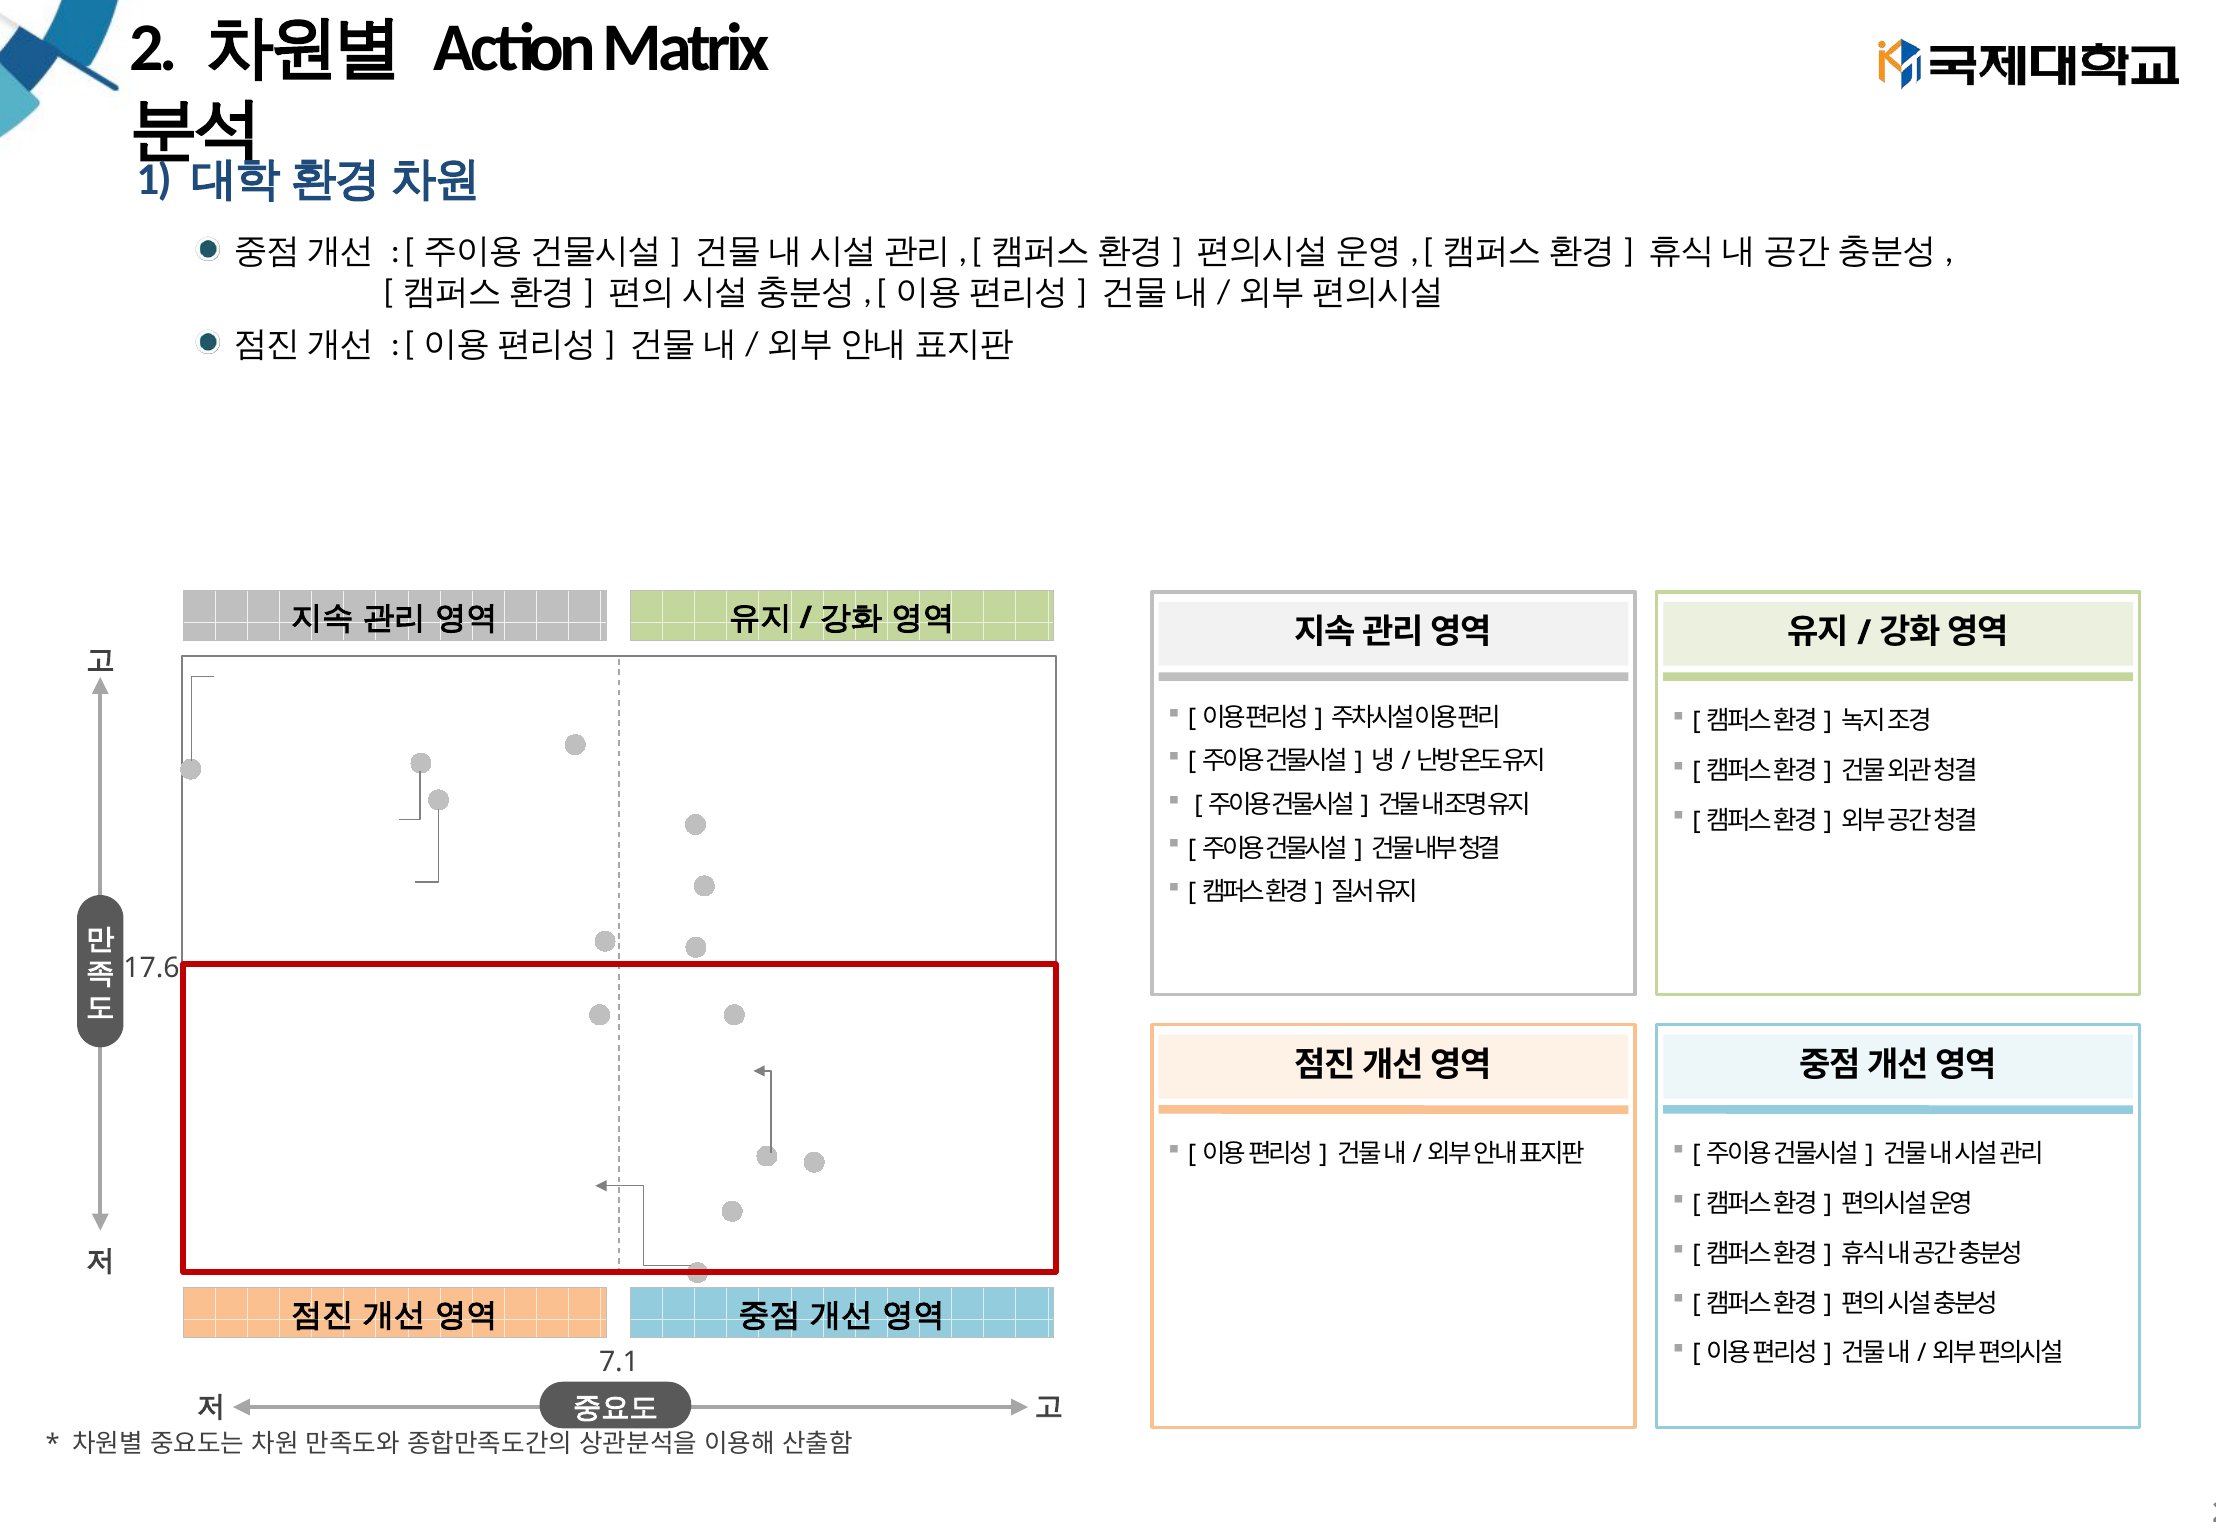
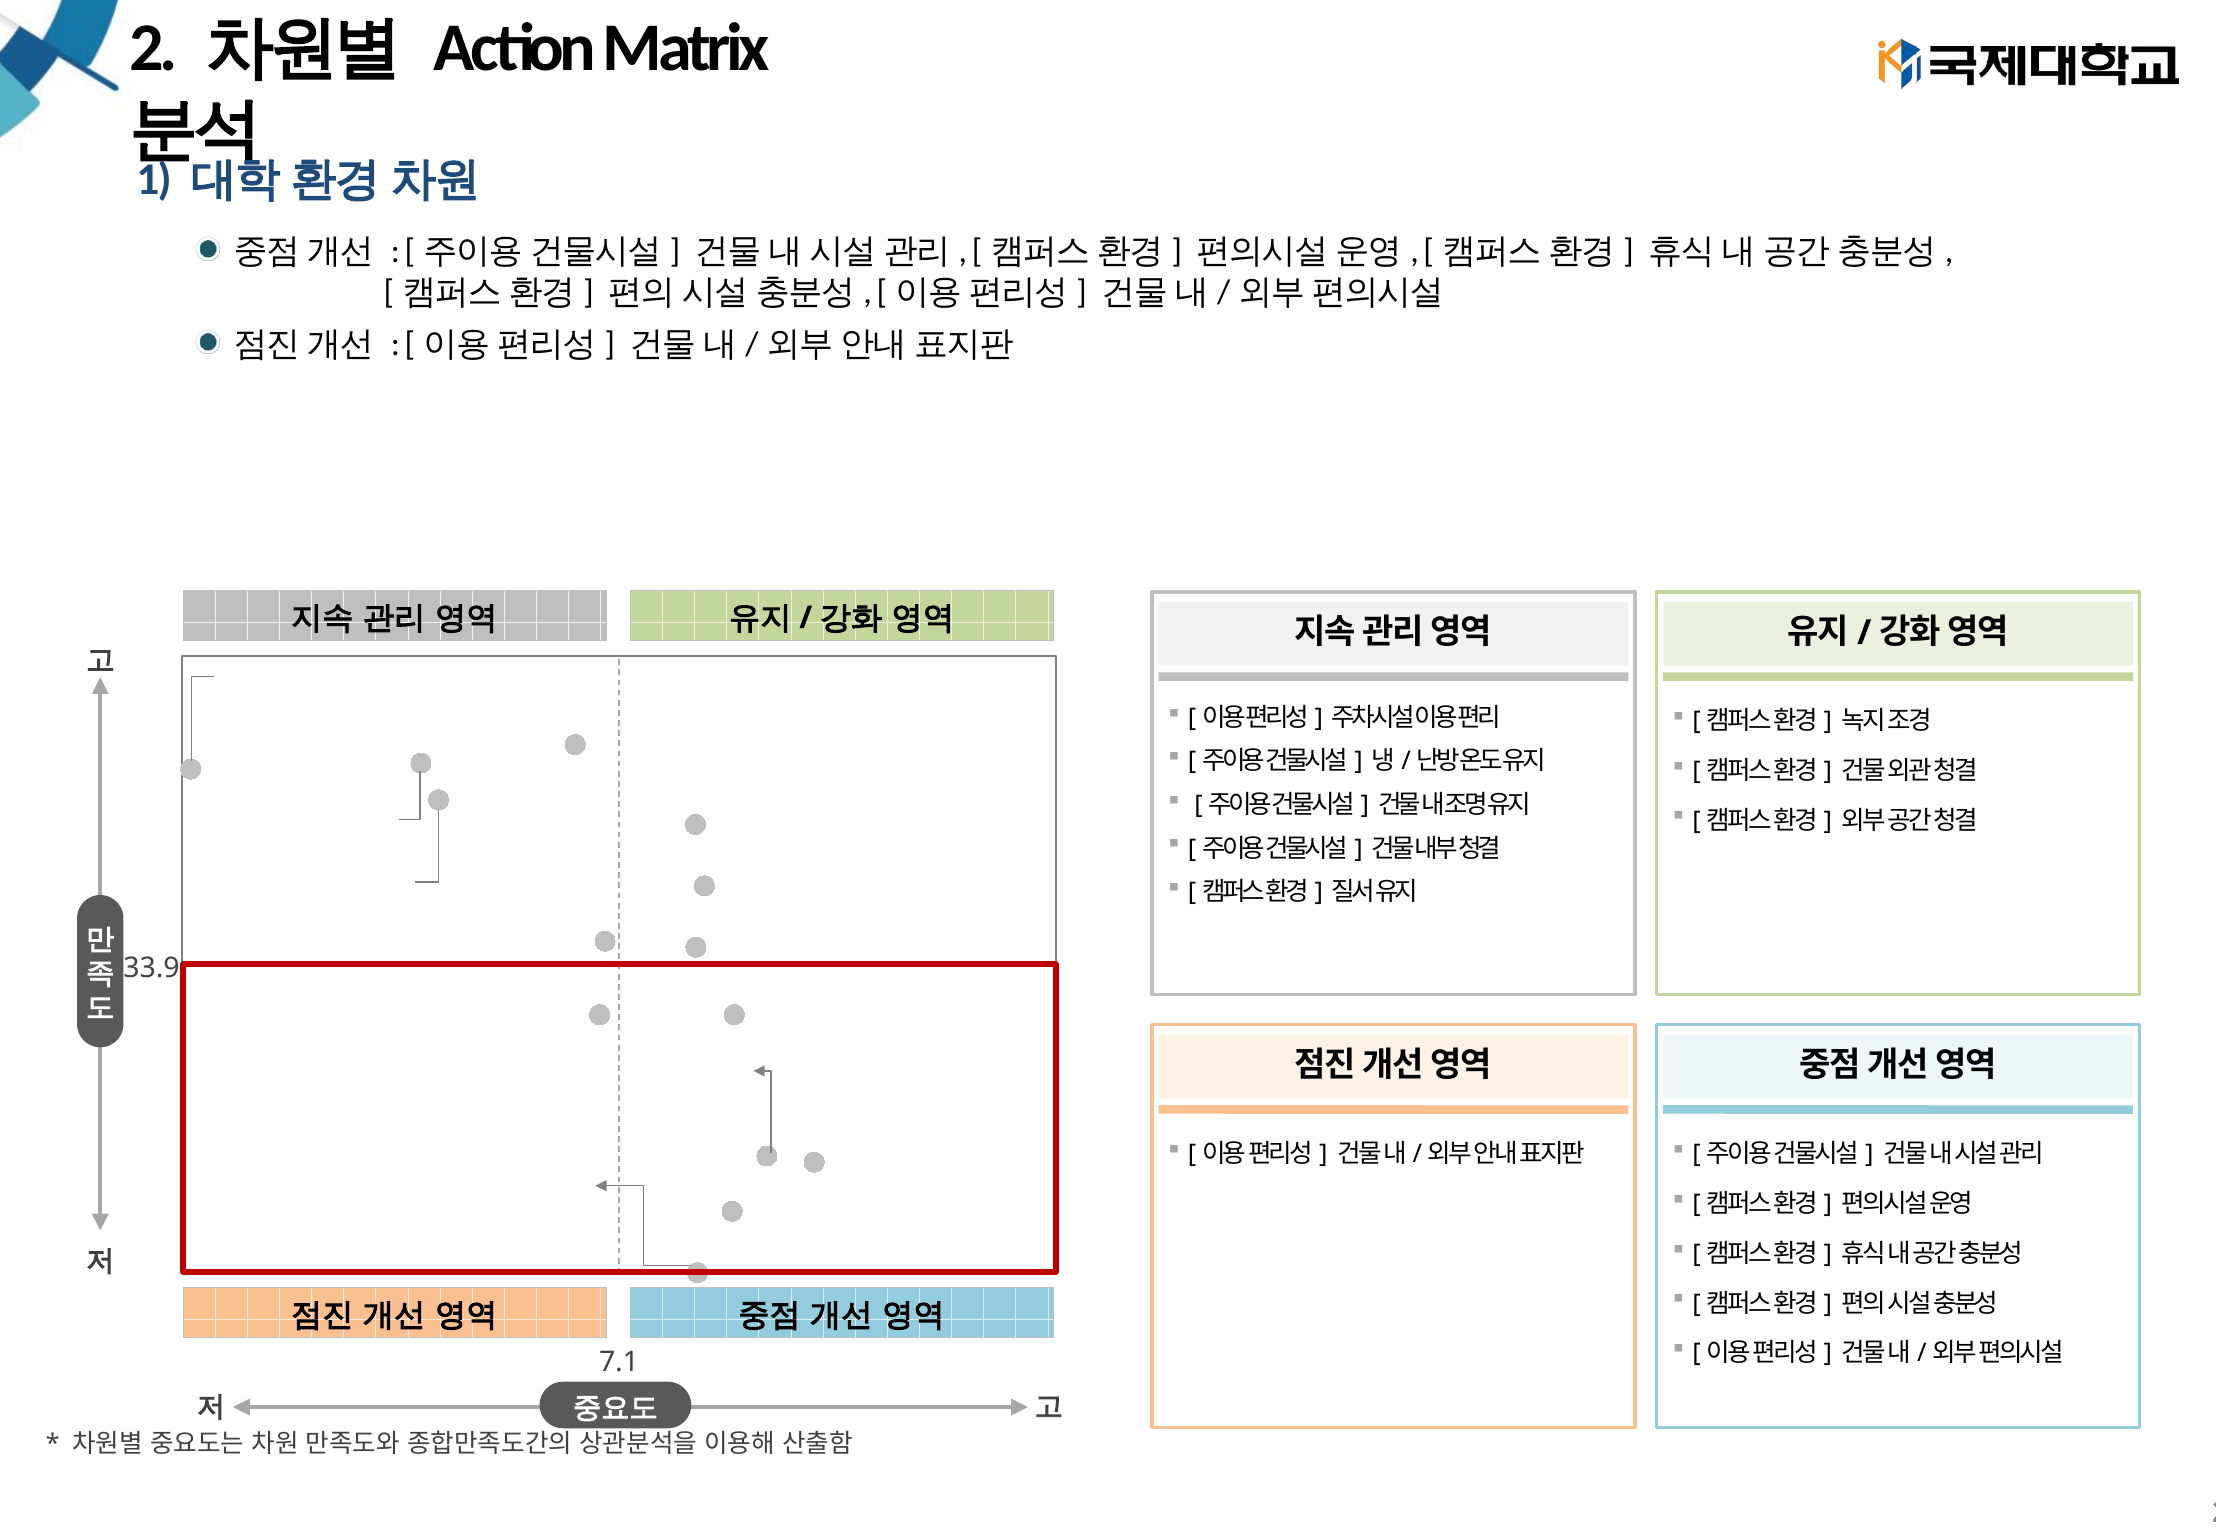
17.6: 17.6 -> 33.9 (152, 968)
